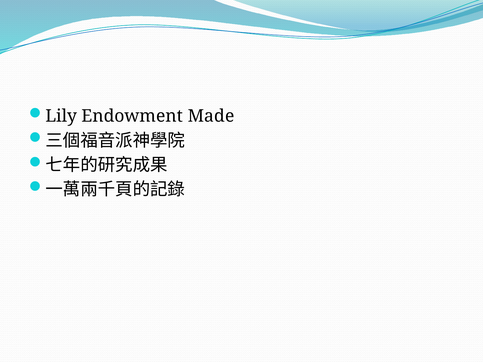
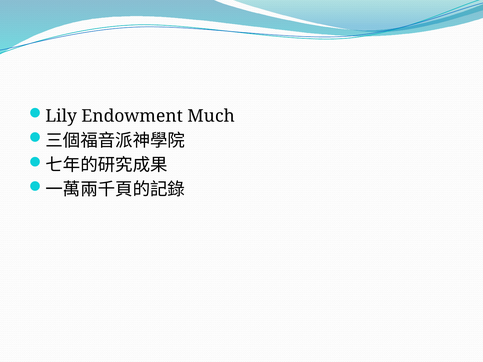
Made: Made -> Much (211, 116)
